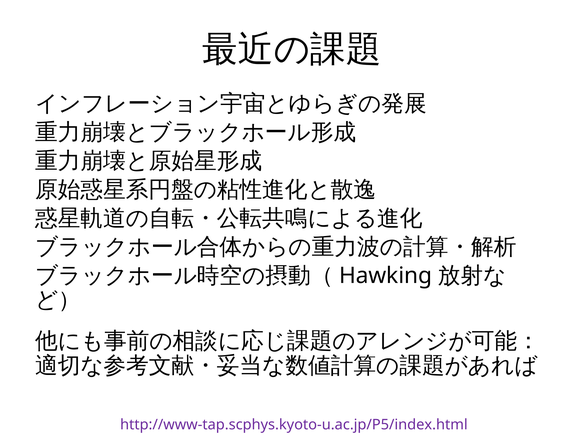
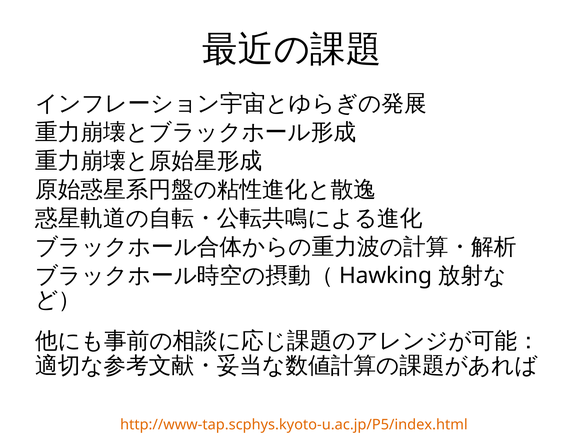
http://www-tap.scphys.kyoto-u.ac.jp/P5/index.html colour: purple -> orange (294, 425)
